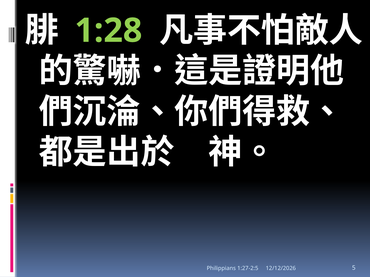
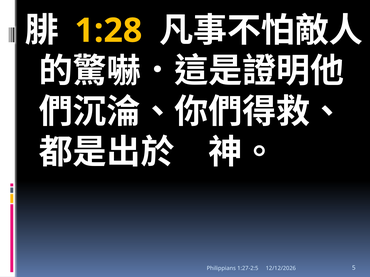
1:28 colour: light green -> yellow (108, 31)
